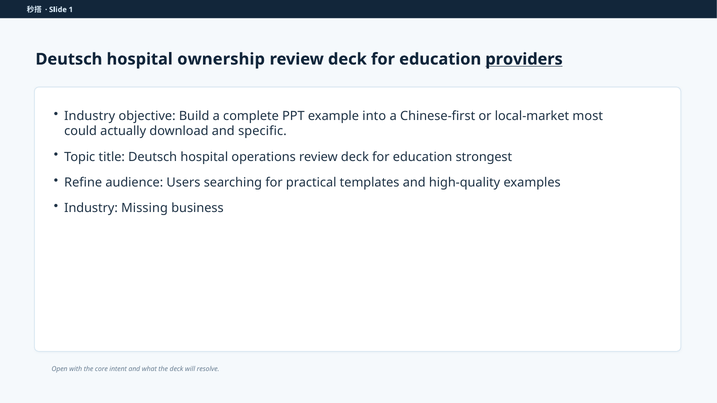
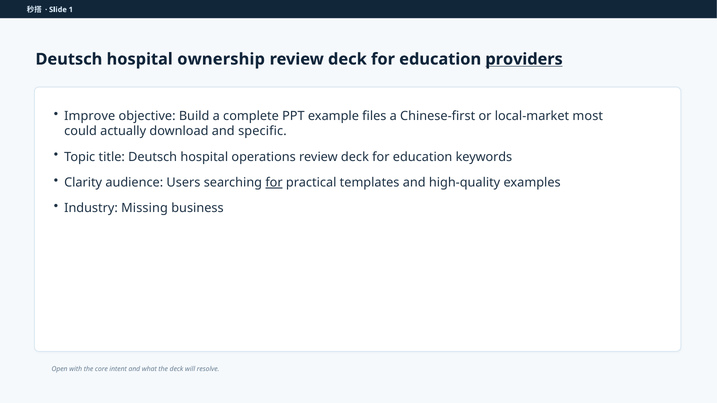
Industry: Industry -> Improve (90, 116)
into: into -> files (374, 116)
strongest: strongest -> keywords (484, 157)
Refine: Refine -> Clarity (83, 183)
for underline: none -> present (274, 183)
